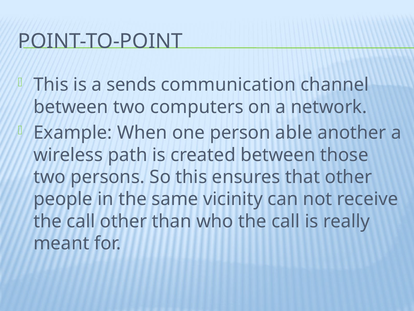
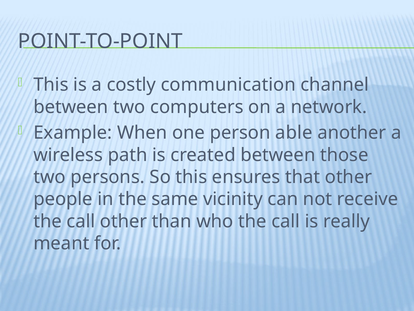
sends: sends -> costly (131, 85)
